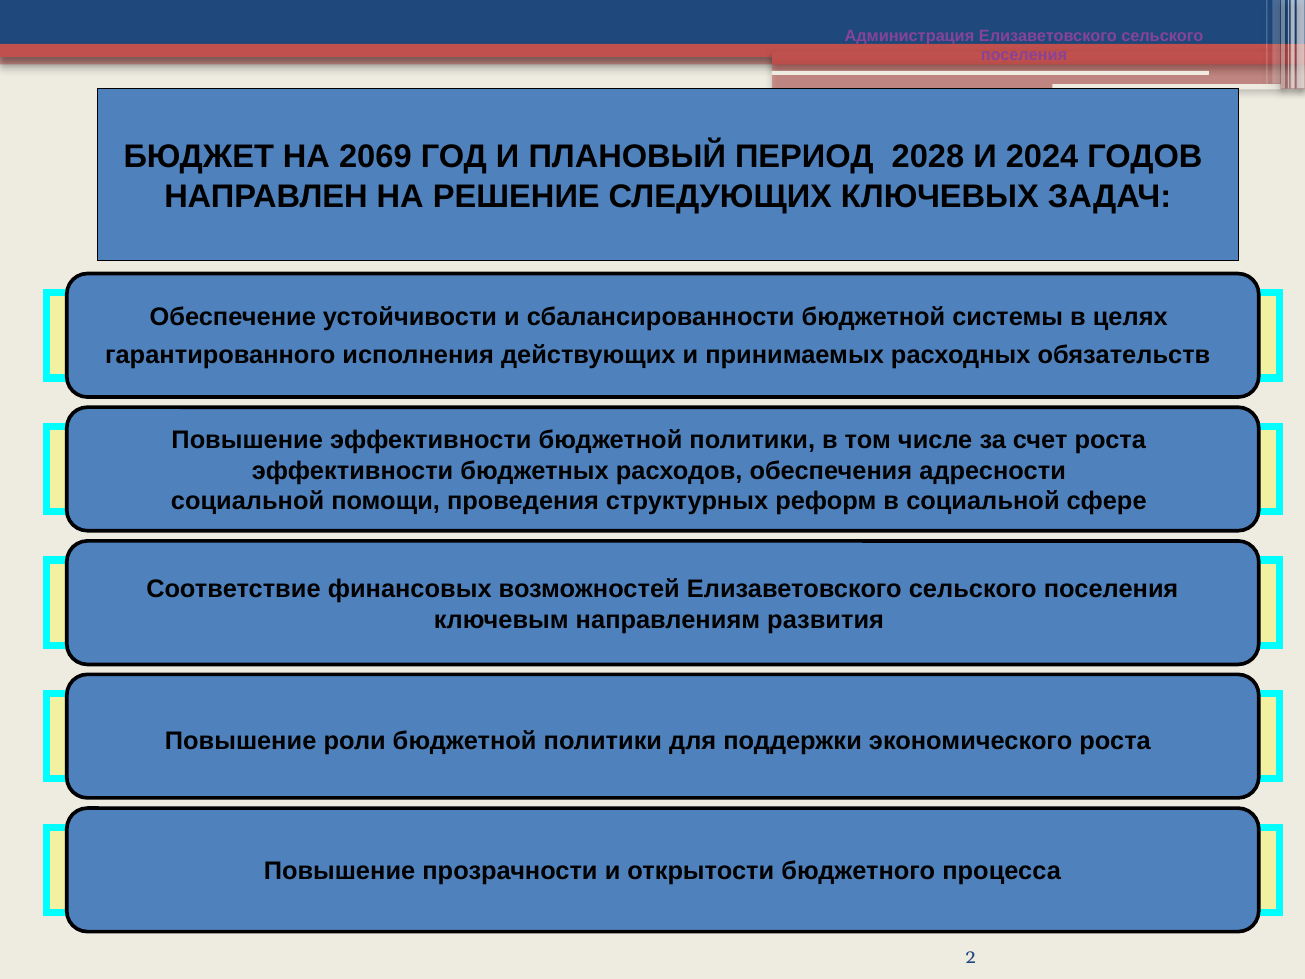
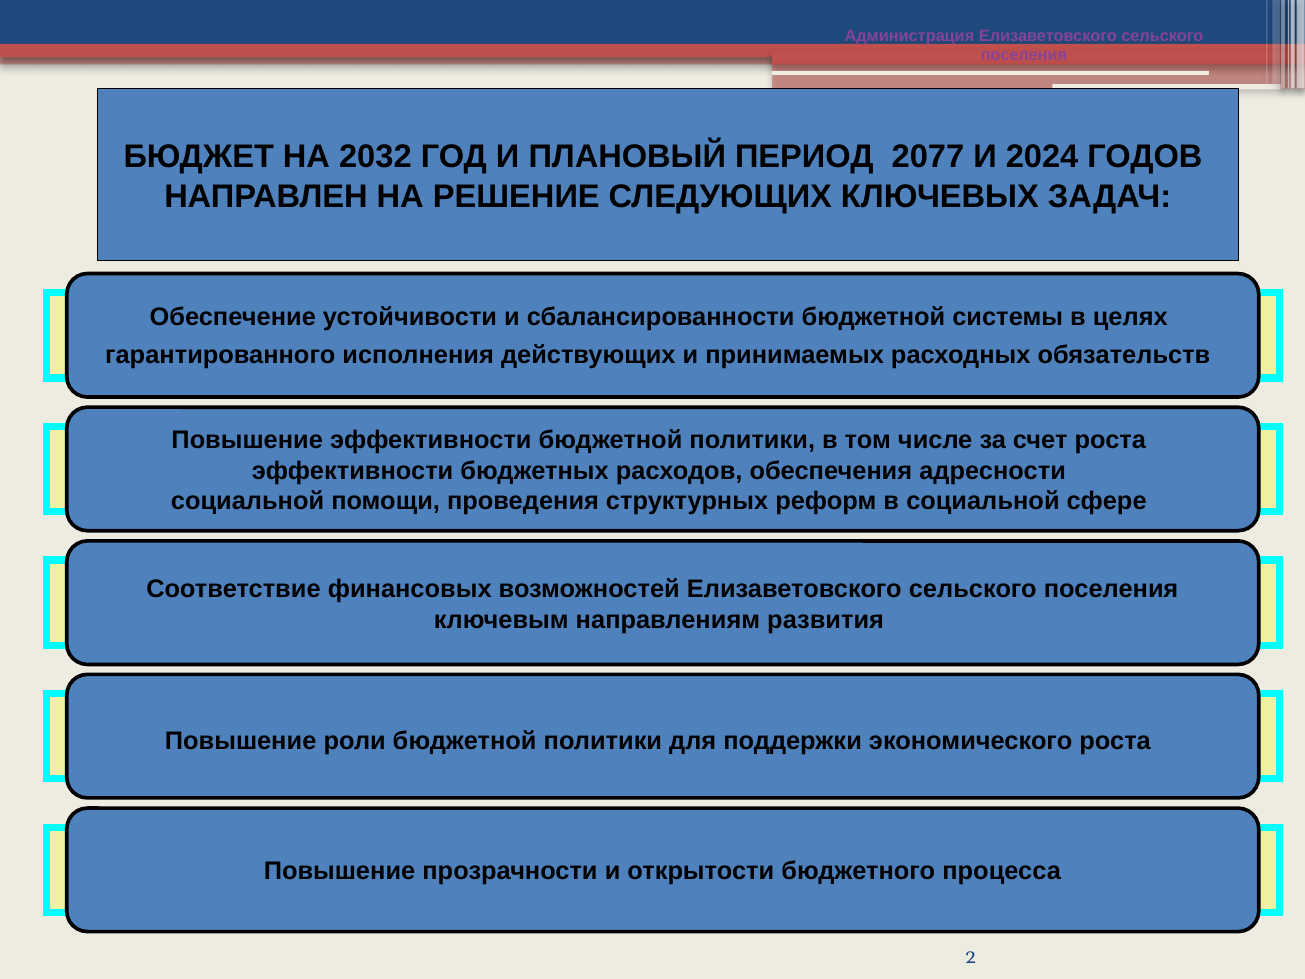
2069: 2069 -> 2032 (375, 157)
2028: 2028 -> 2077 (928, 157)
